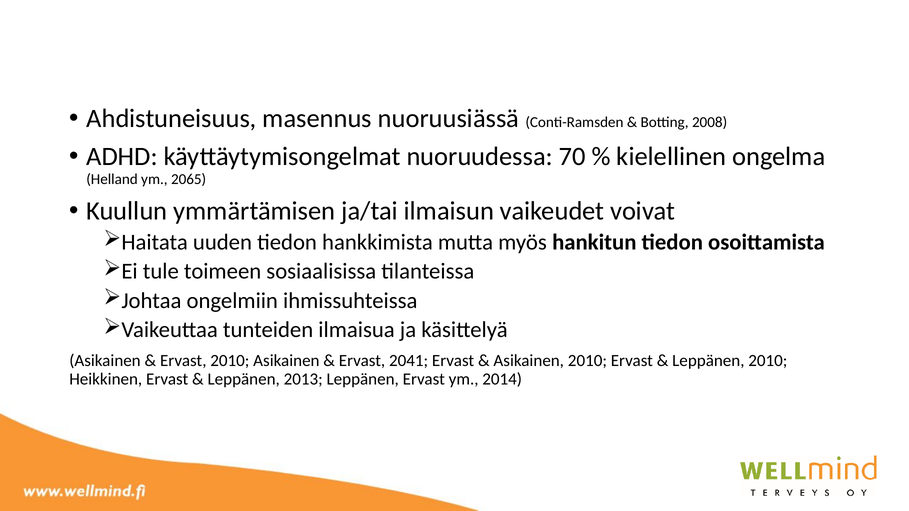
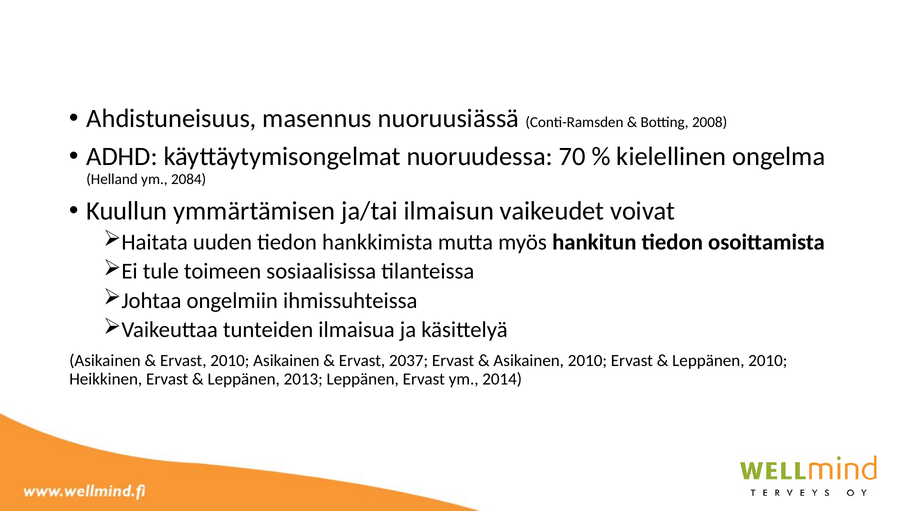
2065: 2065 -> 2084 (189, 179)
2041: 2041 -> 2037 (409, 361)
